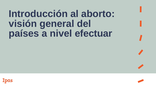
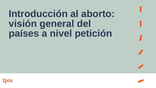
efectuar: efectuar -> petición (93, 33)
